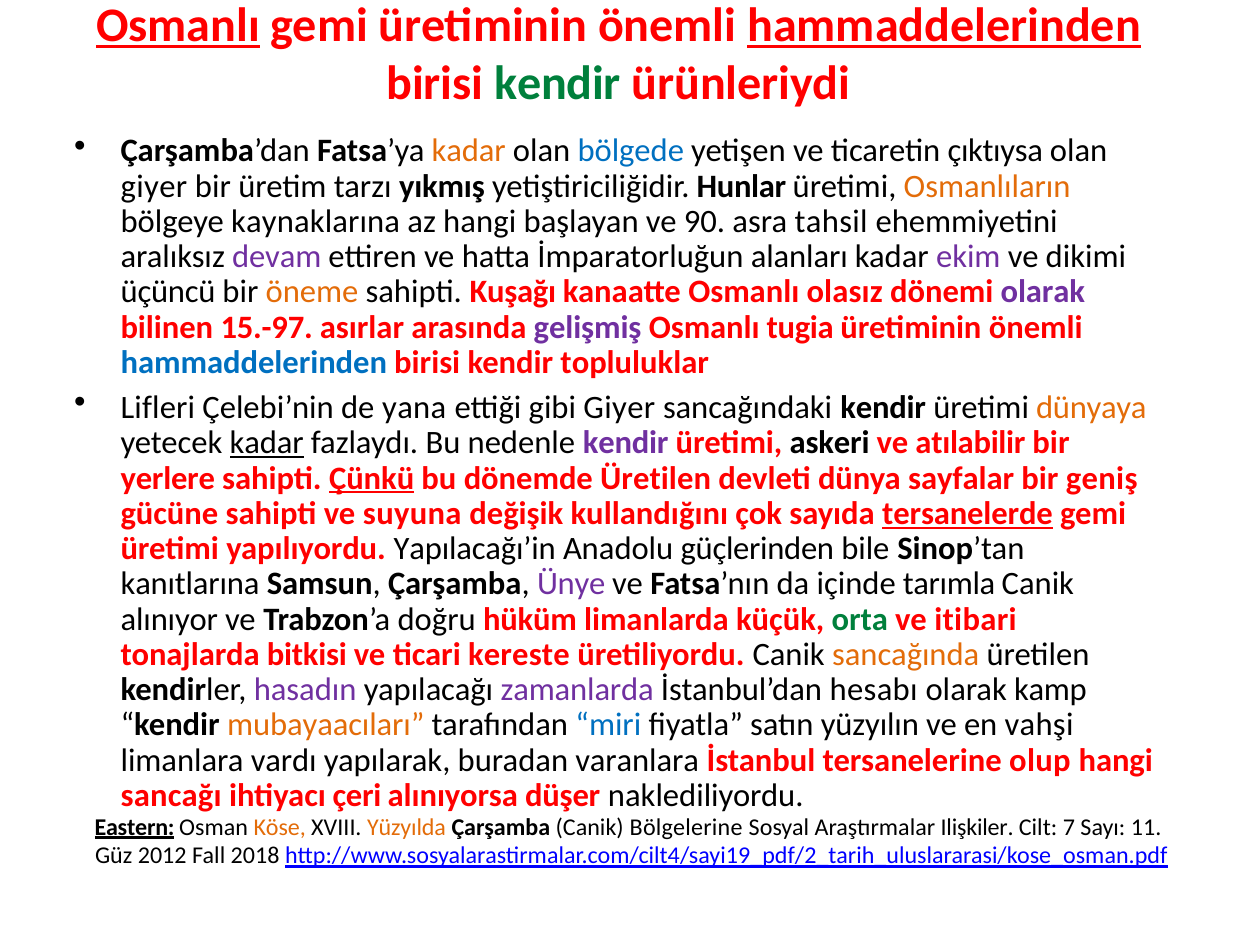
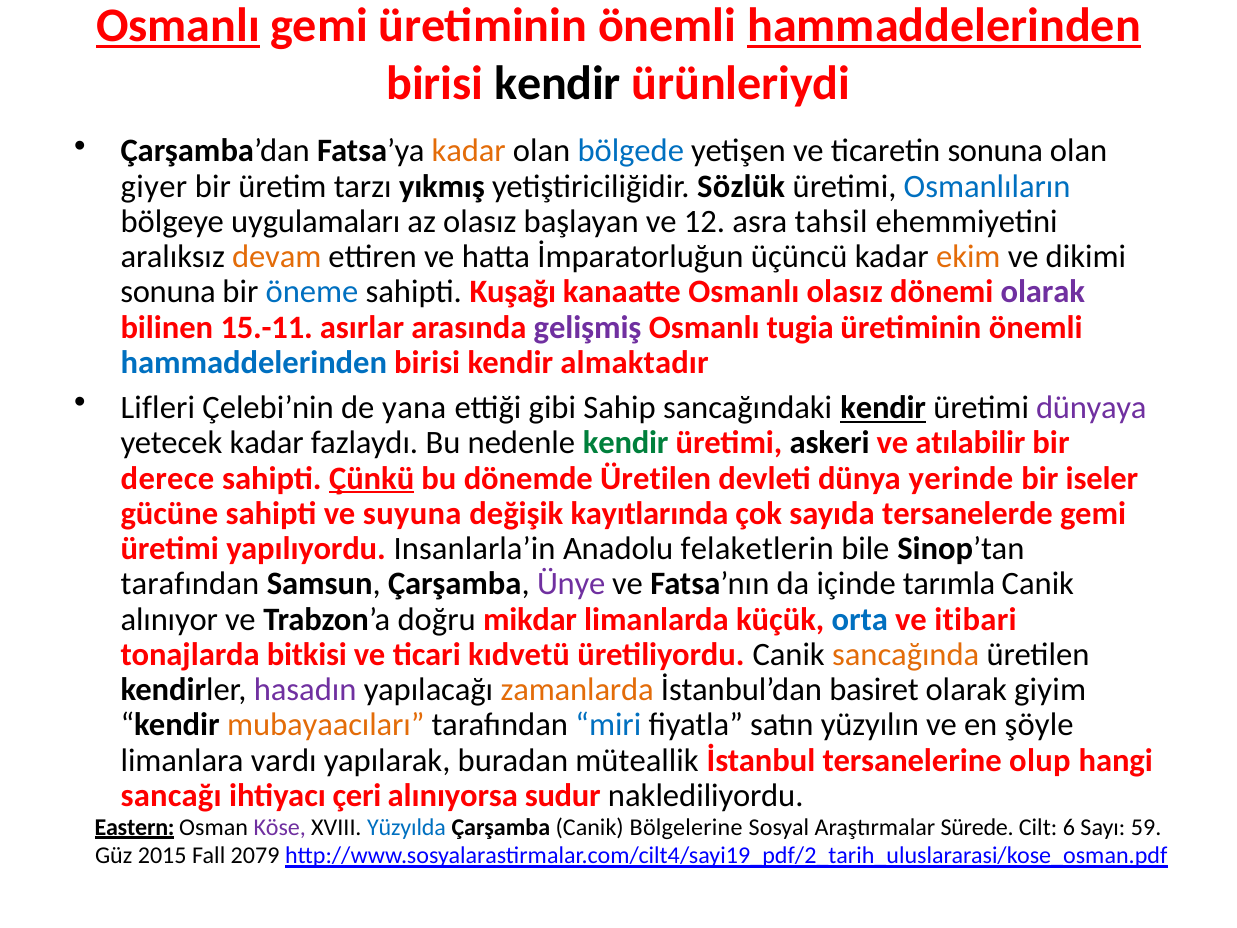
kendir colour: green -> black (558, 83)
ticaretin çıktıysa: çıktıysa -> sonuna (995, 151)
Hunlar: Hunlar -> Sözlük (741, 186)
Osmanlıların colour: orange -> blue (987, 186)
kaynaklarına: kaynaklarına -> uygulamaları (316, 221)
az hangi: hangi -> olasız (480, 221)
90: 90 -> 12 (705, 221)
devam colour: purple -> orange (277, 257)
alanları: alanları -> üçüncü (799, 257)
ekim colour: purple -> orange (968, 257)
üçüncü: üçüncü -> sonuna (168, 292)
öneme colour: orange -> blue (312, 292)
15.-97: 15.-97 -> 15.-11 (267, 327)
topluluklar: topluluklar -> almaktadır (635, 363)
gibi Giyer: Giyer -> Sahip (619, 408)
kendir underline: none -> present (883, 408)
dünyaya colour: orange -> purple (1091, 408)
kadar underline: present -> none (267, 443)
kendir colour: purple -> green (626, 443)
yerlere: yerlere -> derece (168, 478)
sayfalar: sayfalar -> yerinde (961, 478)
geniş: geniş -> iseler (1102, 478)
kullandığını: kullandığını -> kayıtlarında (649, 513)
tersanelerde underline: present -> none (967, 513)
Yapılacağı’in: Yapılacağı’in -> Insanlarla’in (475, 549)
güçlerinden: güçlerinden -> felaketlerin (757, 549)
kanıtlarına: kanıtlarına -> tarafından (190, 584)
hüküm: hüküm -> mikdar (530, 619)
orta colour: green -> blue (860, 619)
kereste: kereste -> kıdvetü (519, 654)
zamanlarda colour: purple -> orange (577, 690)
hesabı: hesabı -> basiret (874, 690)
kamp: kamp -> giyim (1050, 690)
vahşi: vahşi -> şöyle (1039, 725)
varanlara: varanlara -> müteallik (637, 760)
düşer: düşer -> sudur (563, 796)
Köse colour: orange -> purple (280, 827)
Yüzyılda colour: orange -> blue (407, 827)
Ilişkiler: Ilişkiler -> Sürede (977, 827)
7: 7 -> 6 (1069, 827)
11: 11 -> 59 (1146, 827)
2012: 2012 -> 2015 (162, 856)
2018: 2018 -> 2079 (255, 856)
